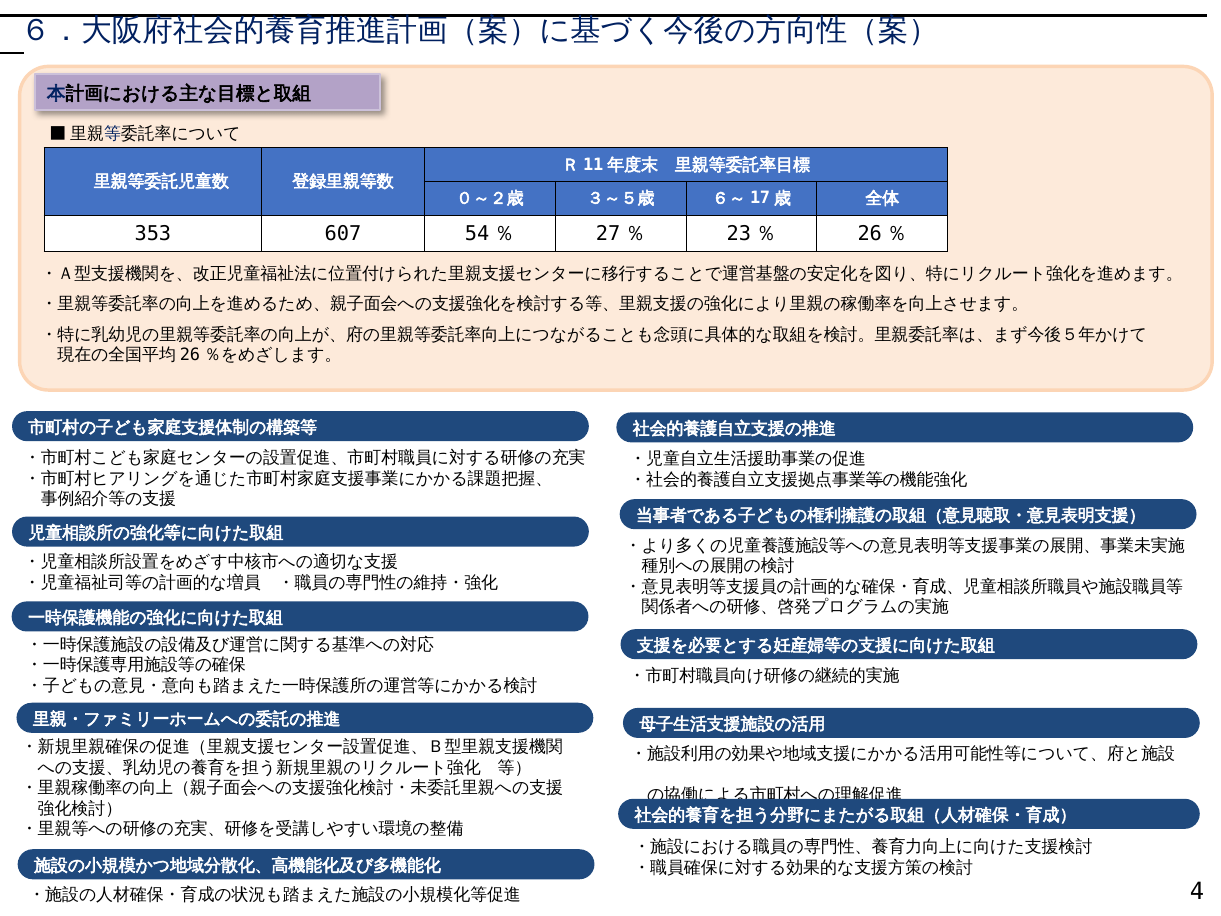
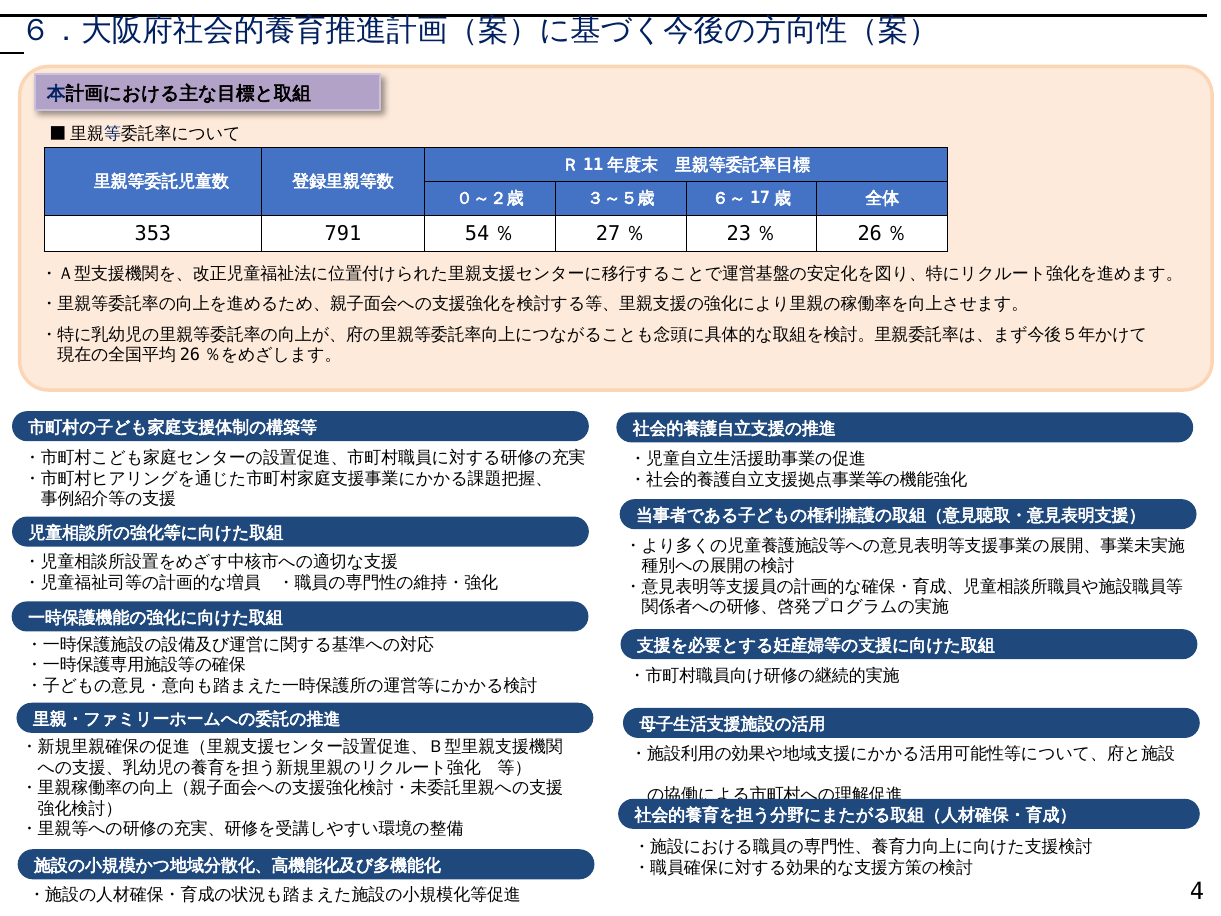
607: 607 -> 791 (343, 234)
